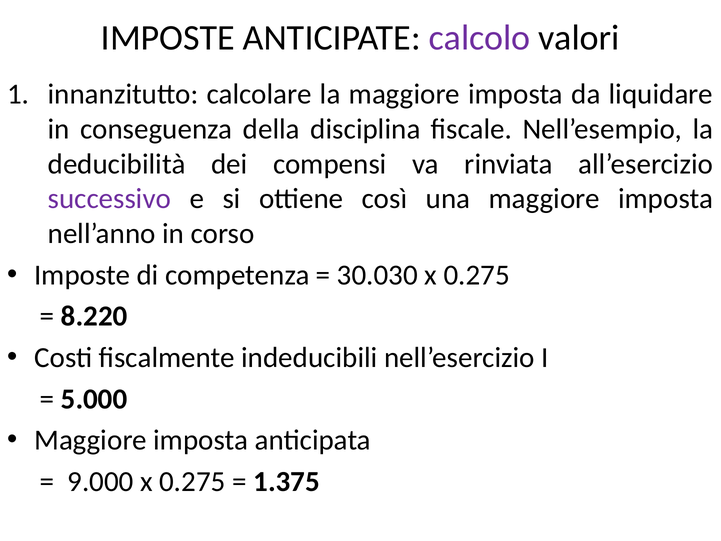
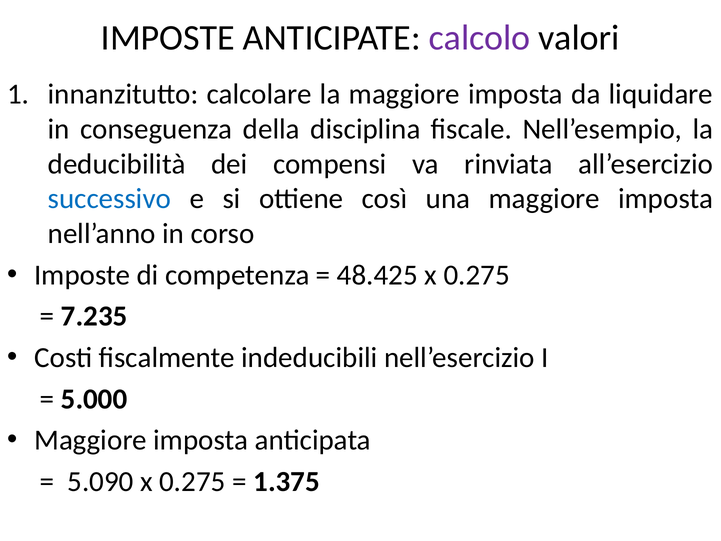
successivo colour: purple -> blue (109, 199)
30.030: 30.030 -> 48.425 (377, 275)
8.220: 8.220 -> 7.235 (94, 316)
9.000: 9.000 -> 5.090 (100, 481)
